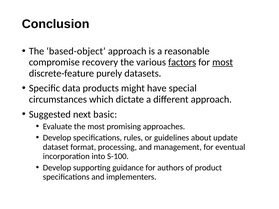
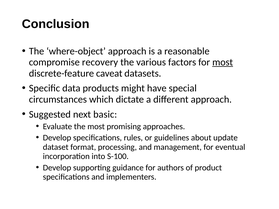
based-object: based-object -> where-object (76, 51)
factors underline: present -> none (182, 62)
purely: purely -> caveat (109, 73)
